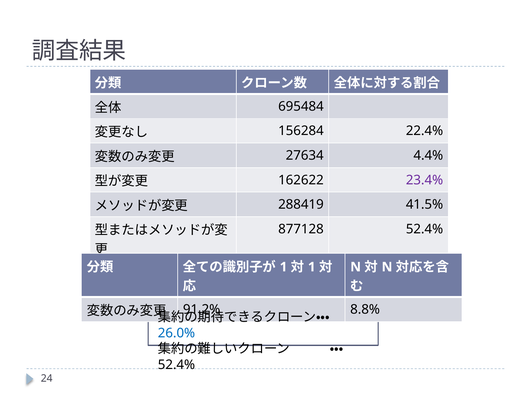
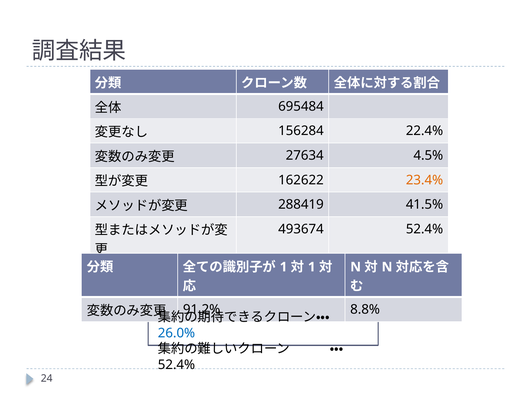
4.4%: 4.4% -> 4.5% (428, 156)
23.4% colour: purple -> orange (424, 180)
877128: 877128 -> 493674 (301, 229)
